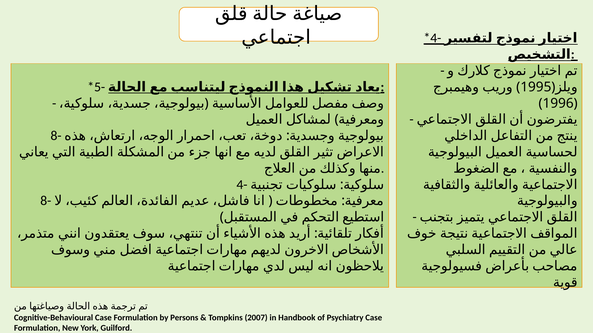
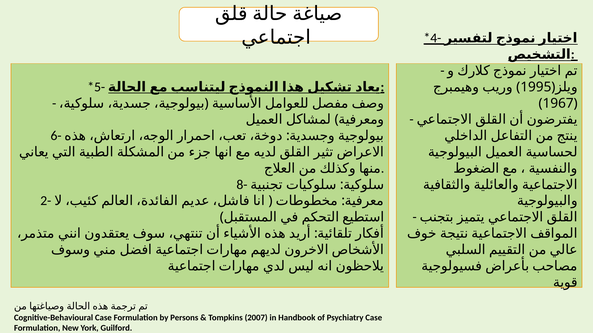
1996: 1996 -> 1967 (558, 103)
8-: 8- -> 6- (56, 136)
4-: 4- -> 8- (242, 185)
8-: 8- -> 2- (46, 201)
